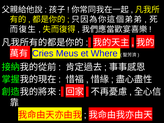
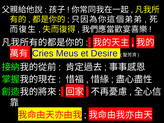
Where: Where -> Desire (104, 53)
